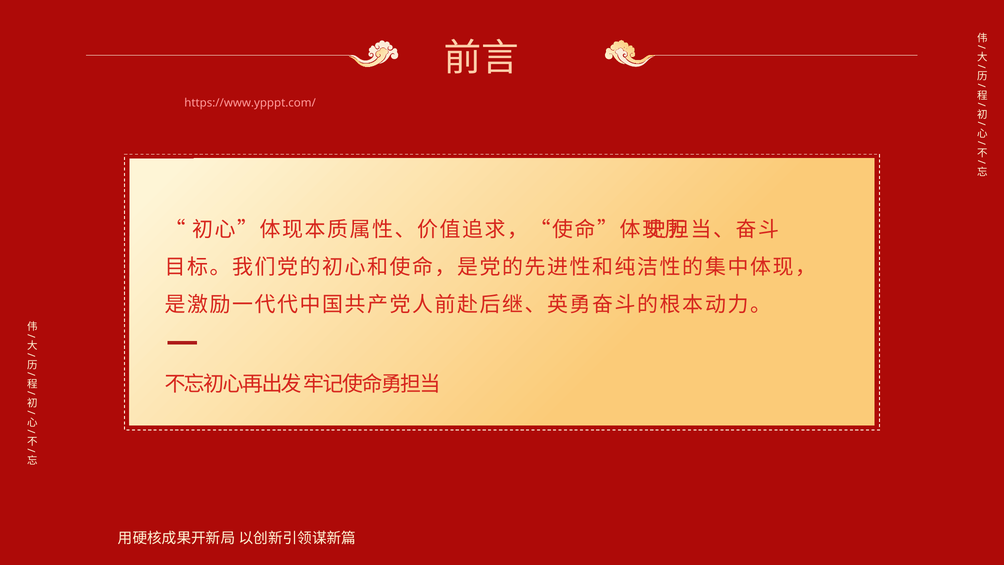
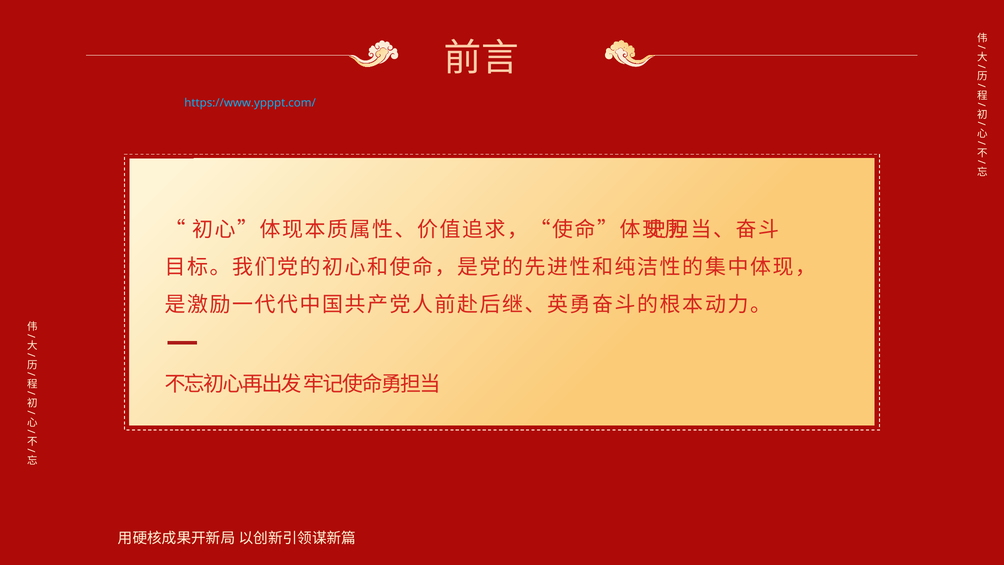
https://www.ypppt.com/ colour: pink -> light blue (250, 103)
